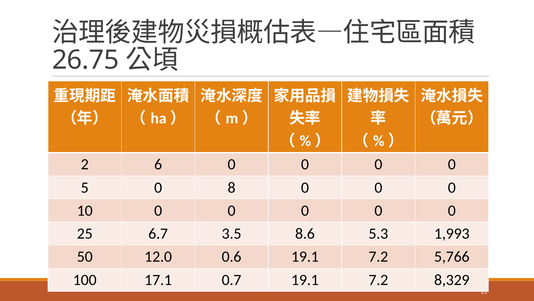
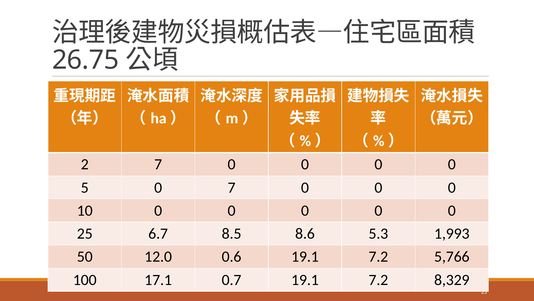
2 6: 6 -> 7 (158, 164)
0 8: 8 -> 7 (232, 187)
3.5: 3.5 -> 8.5 (232, 233)
